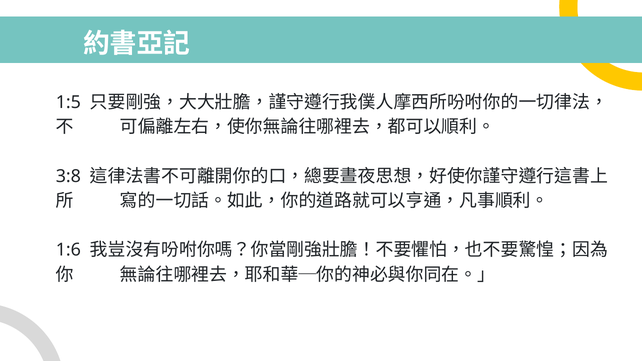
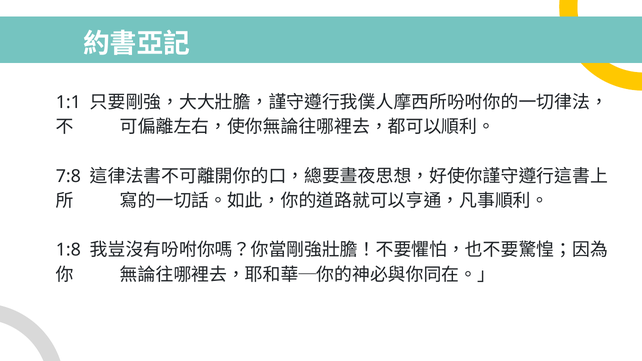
1:5: 1:5 -> 1:1 (68, 102)
3:8: 3:8 -> 7:8 (68, 176)
1:6: 1:6 -> 1:8 (68, 250)
